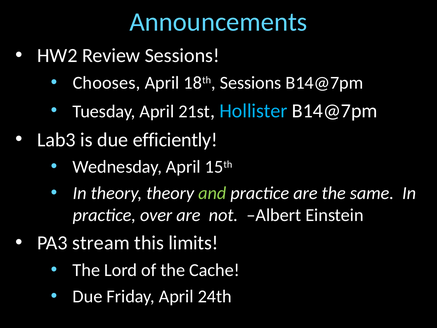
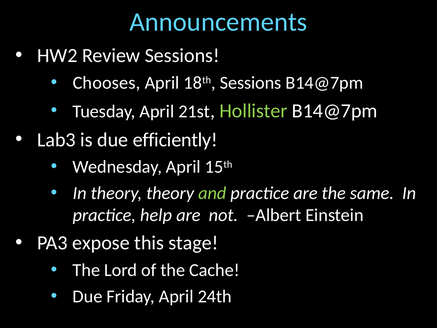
Hollister colour: light blue -> light green (253, 111)
over: over -> help (156, 215)
stream: stream -> expose (101, 243)
limits: limits -> stage (193, 243)
